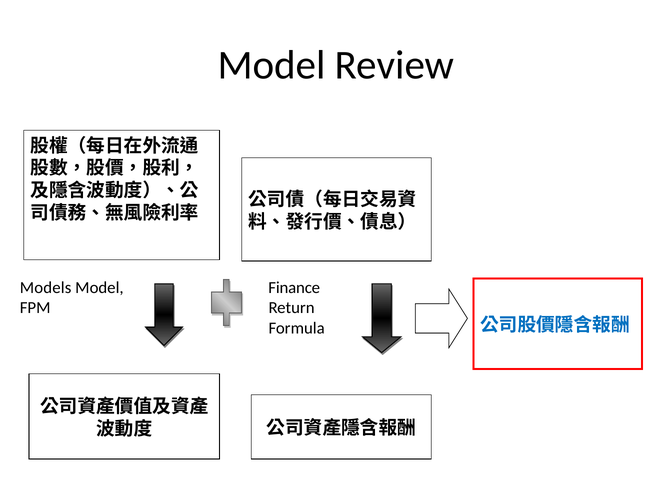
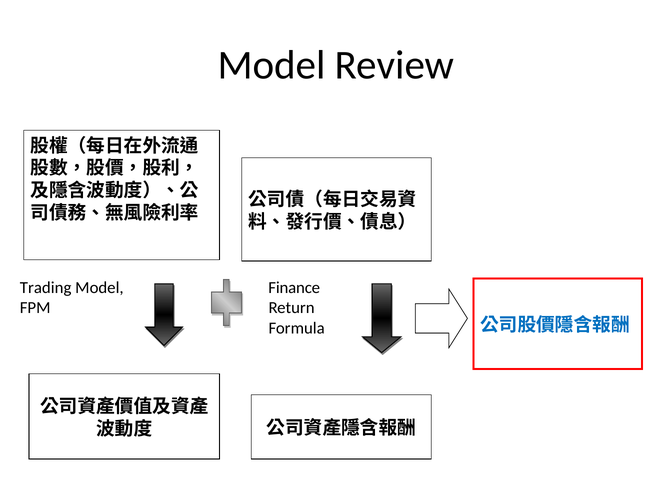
Models: Models -> Trading (46, 288)
